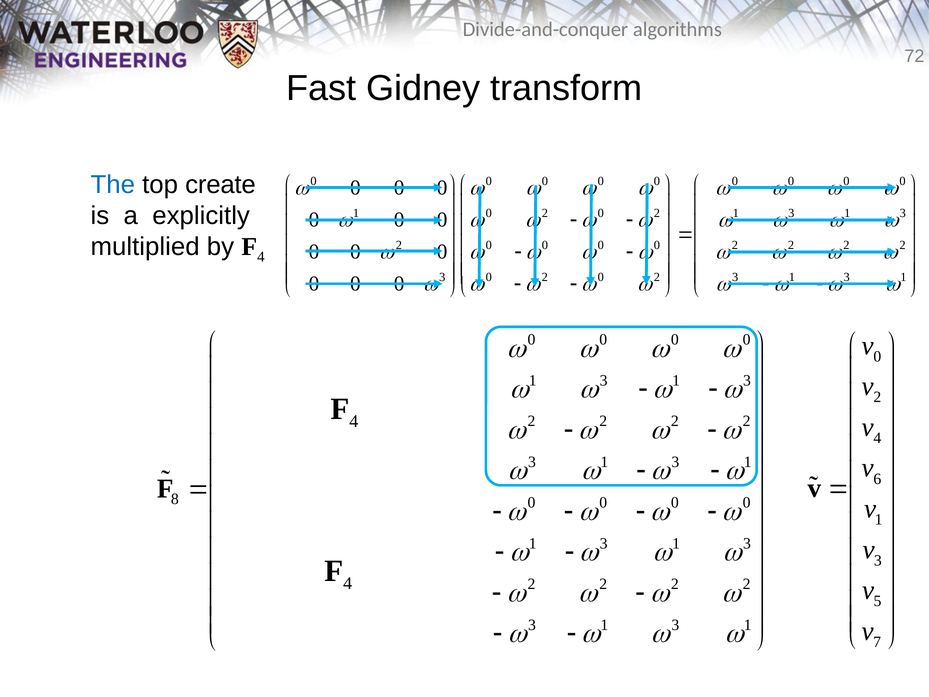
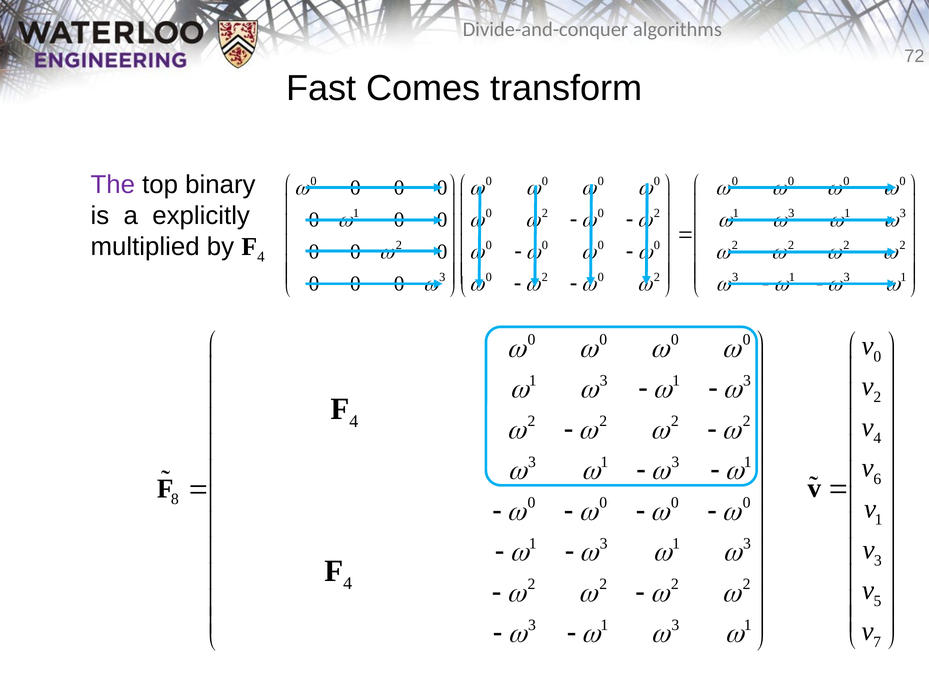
Gidney: Gidney -> Comes (423, 88)
The colour: blue -> purple (113, 185)
create: create -> binary (220, 185)
